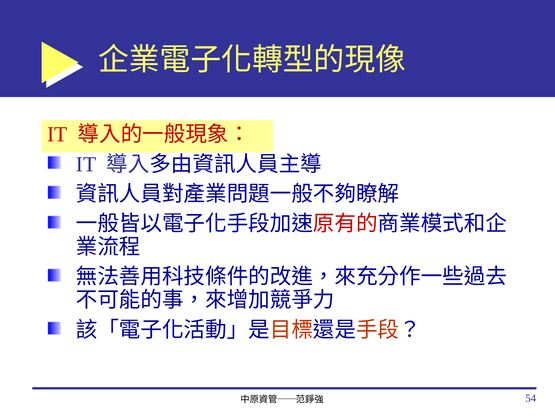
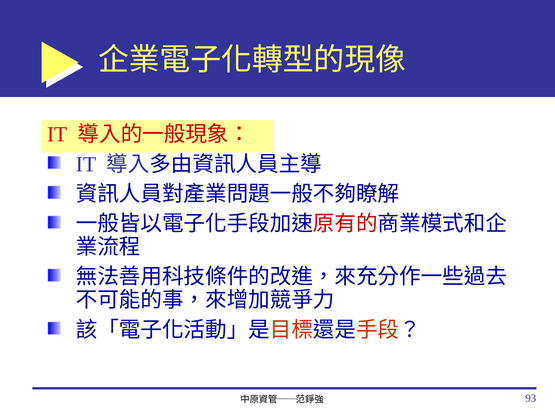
54: 54 -> 93 (531, 399)
